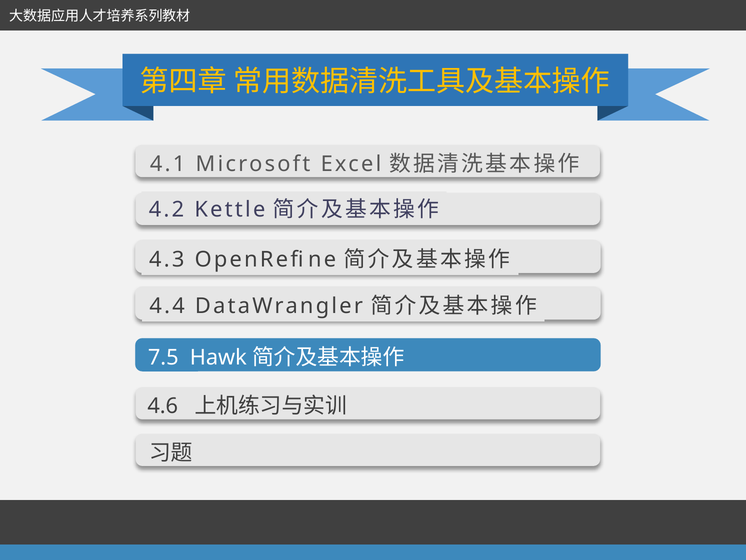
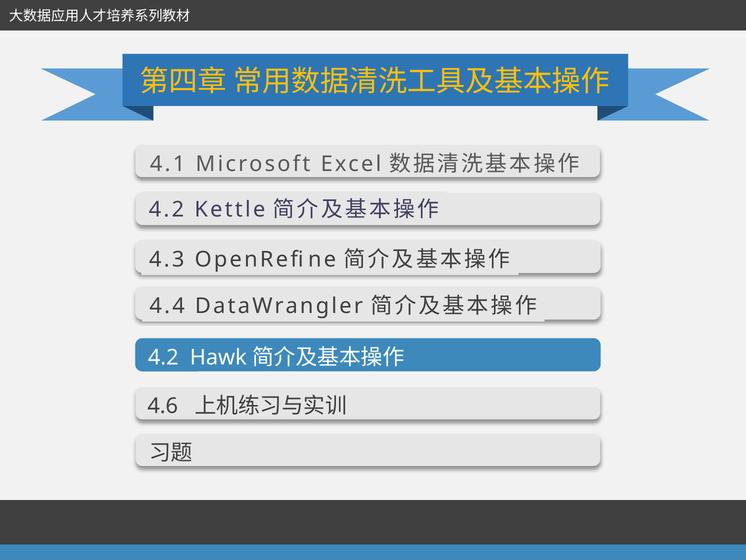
7.5: 7.5 -> 4.2 (163, 357)
